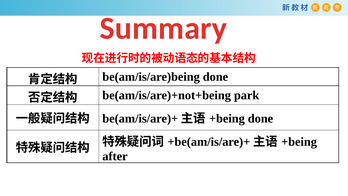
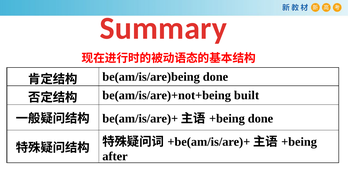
park: park -> built (247, 95)
